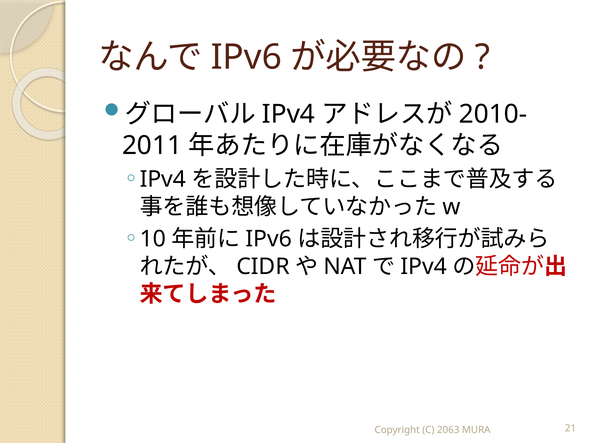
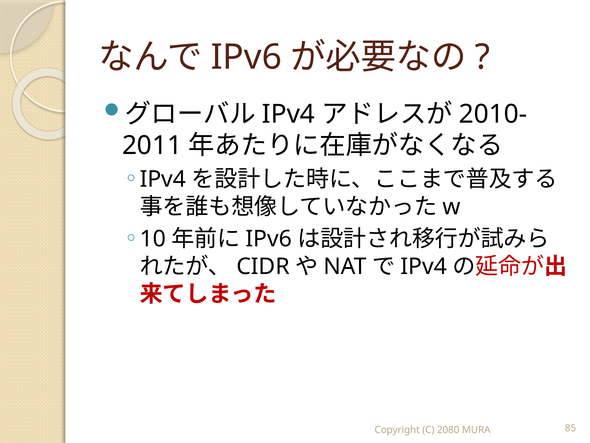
2063: 2063 -> 2080 (448, 429)
21: 21 -> 85 (571, 428)
